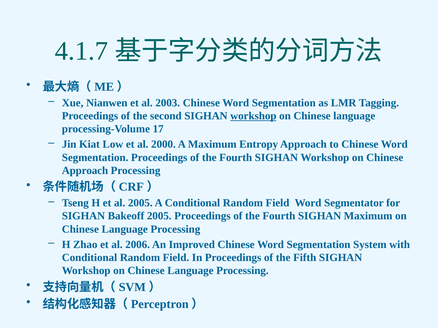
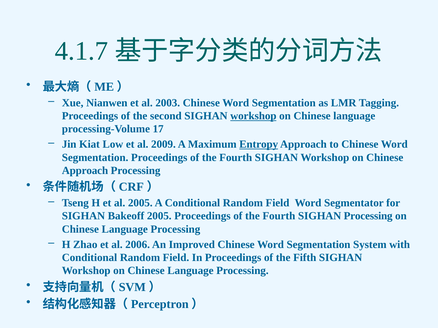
2000: 2000 -> 2009 (163, 145)
Entropy underline: none -> present (259, 145)
SIGHAN Maximum: Maximum -> Processing (368, 216)
